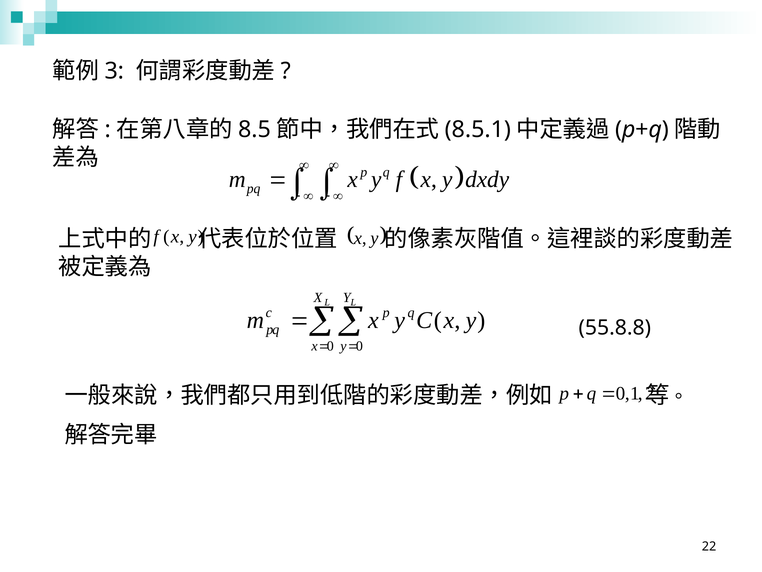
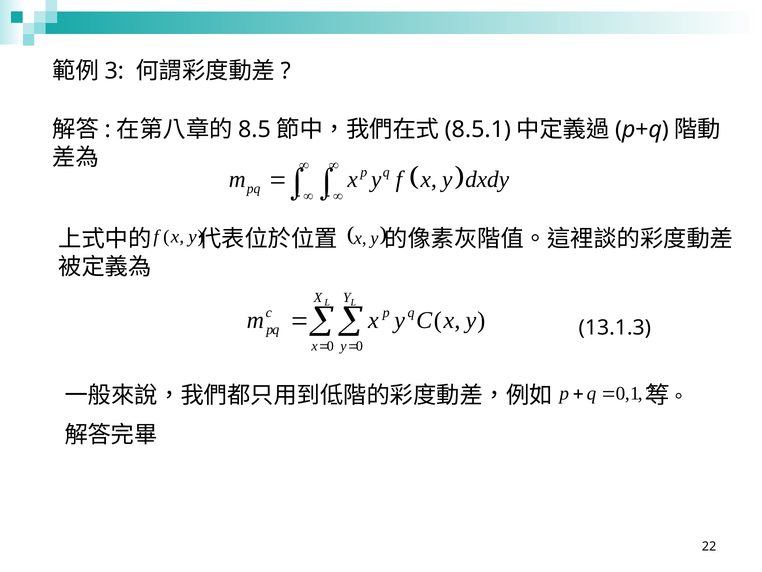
55.8.8: 55.8.8 -> 13.1.3 (615, 328)
